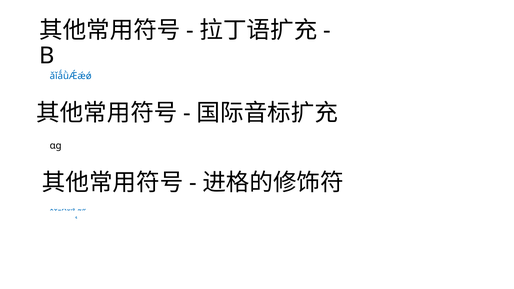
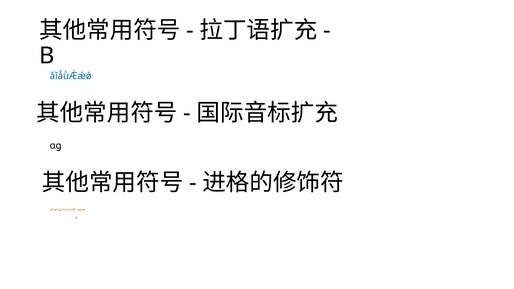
ˆˇˉˊˋ˘˙˚˛˜˝ colour: blue -> orange (68, 214)
